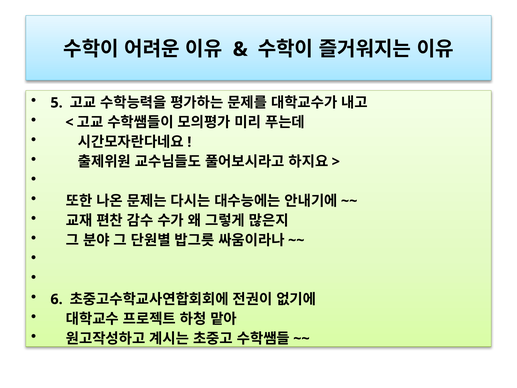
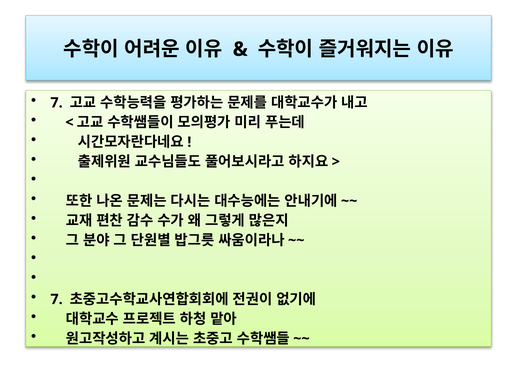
5: 5 -> 7 (57, 103)
6: 6 -> 7 (57, 299)
